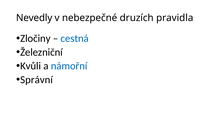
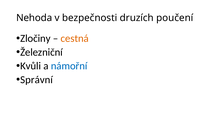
Nevedly: Nevedly -> Nehoda (34, 18)
nebezpečné: nebezpečné -> bezpečnosti (90, 18)
pravidla: pravidla -> poučení (175, 18)
cestná colour: blue -> orange (75, 38)
